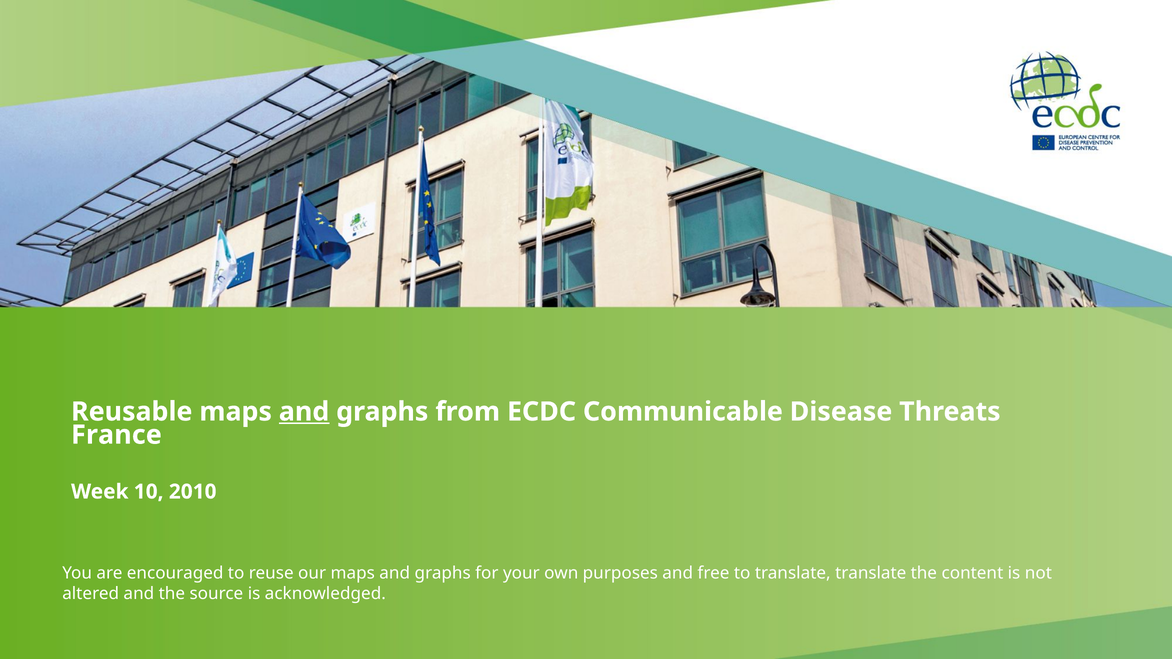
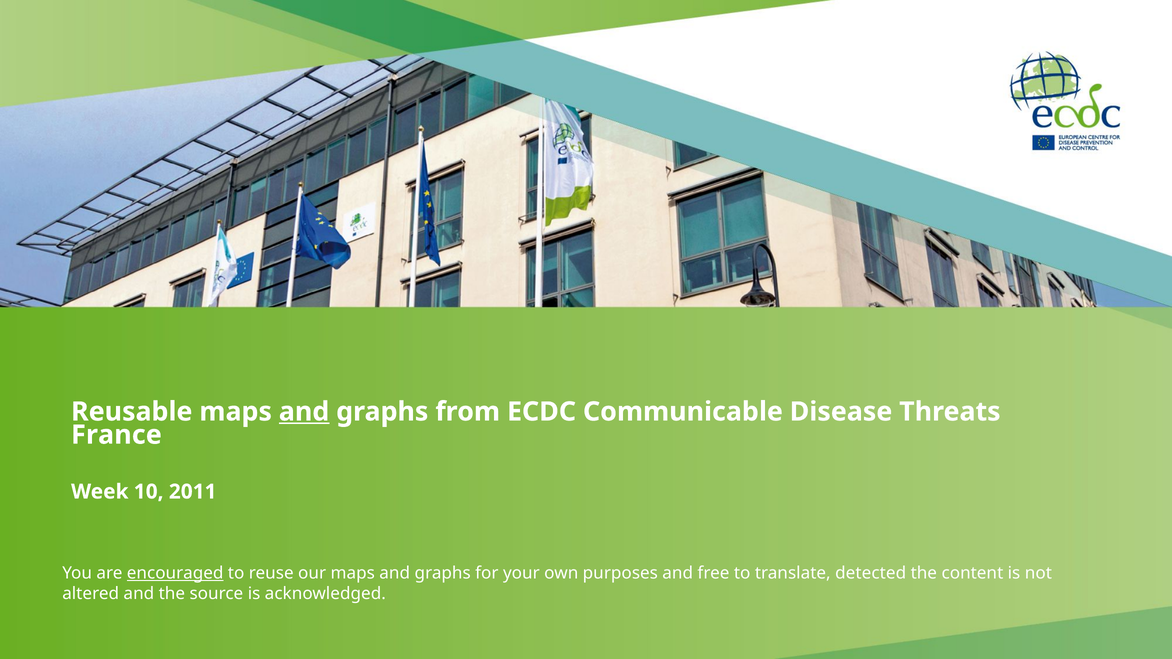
2010: 2010 -> 2011 (193, 492)
encouraged underline: none -> present (175, 573)
translate translate: translate -> detected (871, 573)
